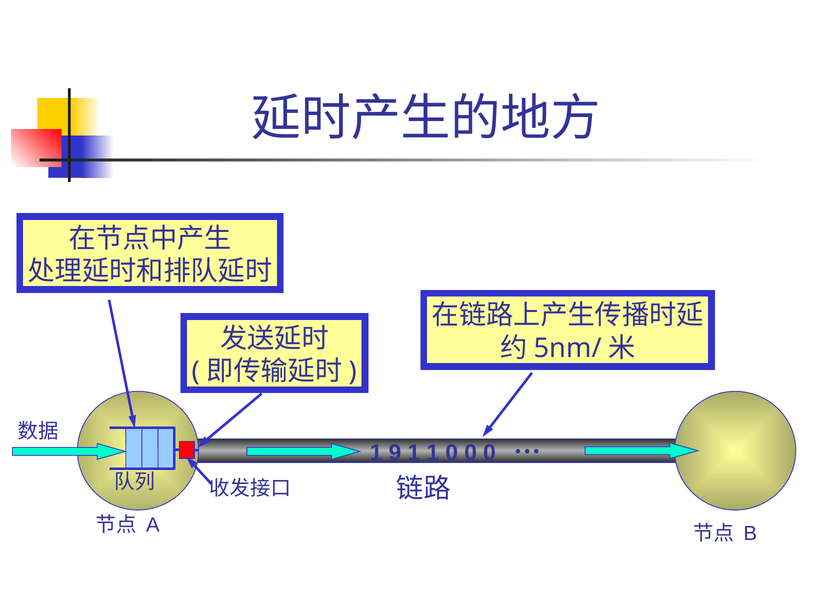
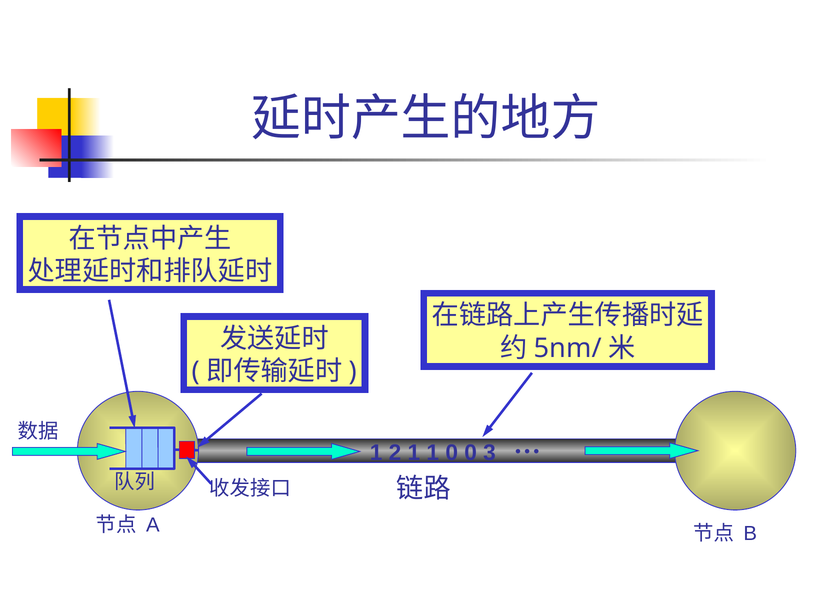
9: 9 -> 2 (395, 453)
0 0 0: 0 -> 3 (489, 453)
